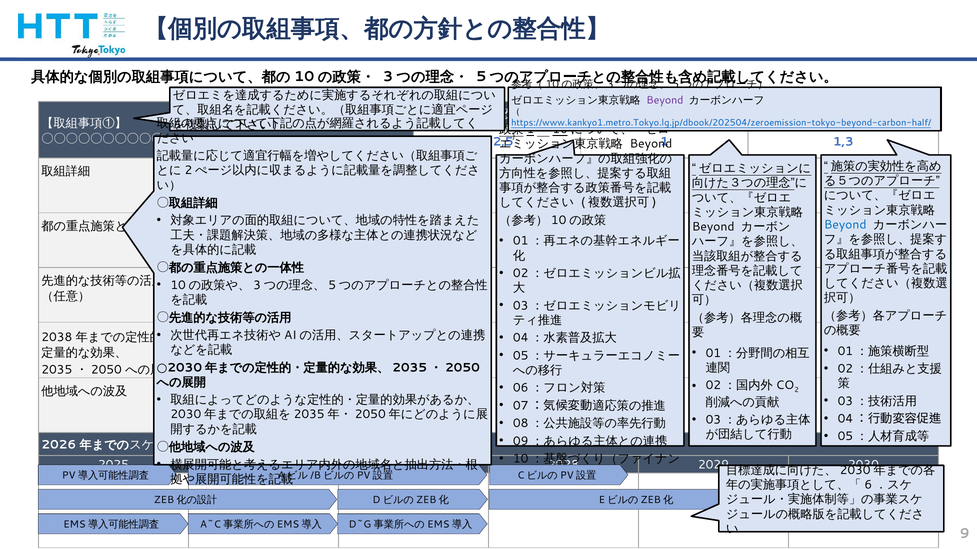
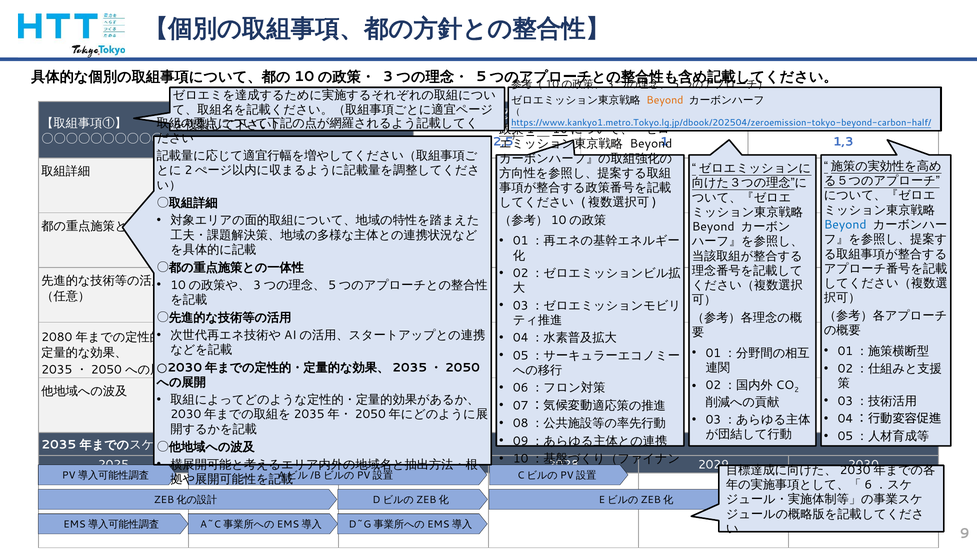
Beyond colour: purple -> orange (665, 100)
2038: 2038 -> 2080 (57, 338)
2026: 2026 -> 2035 (59, 445)
